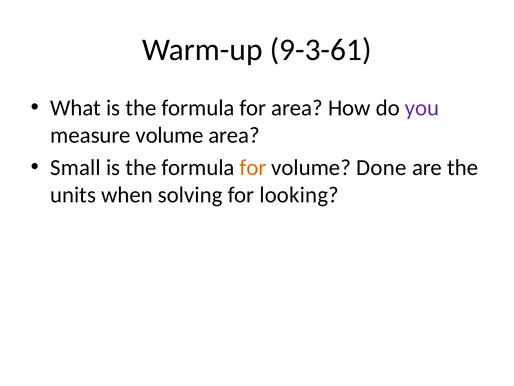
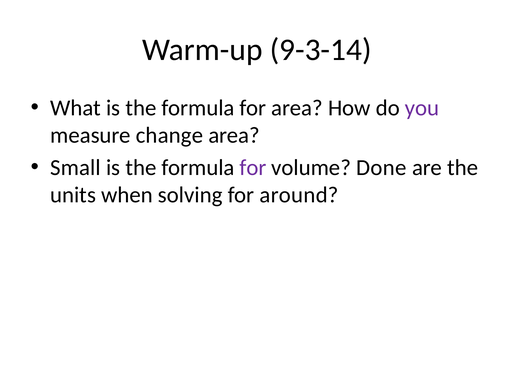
9-3-61: 9-3-61 -> 9-3-14 (321, 50)
measure volume: volume -> change (169, 135)
for colour: orange -> purple (253, 167)
looking: looking -> around (299, 195)
